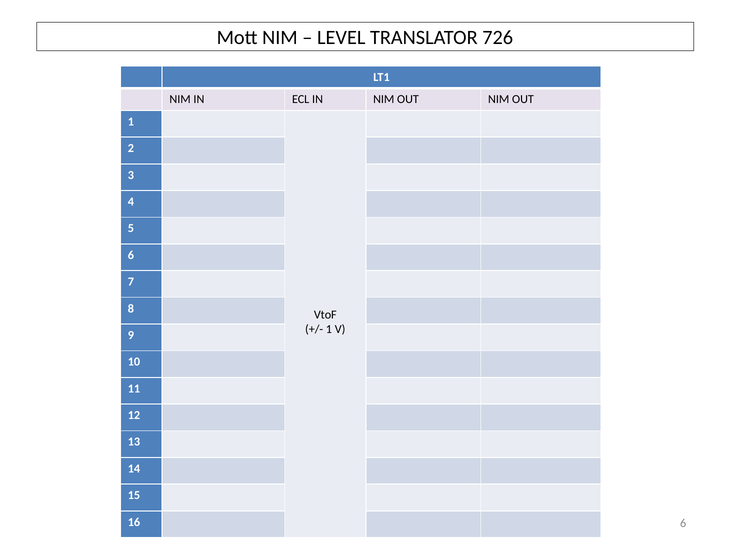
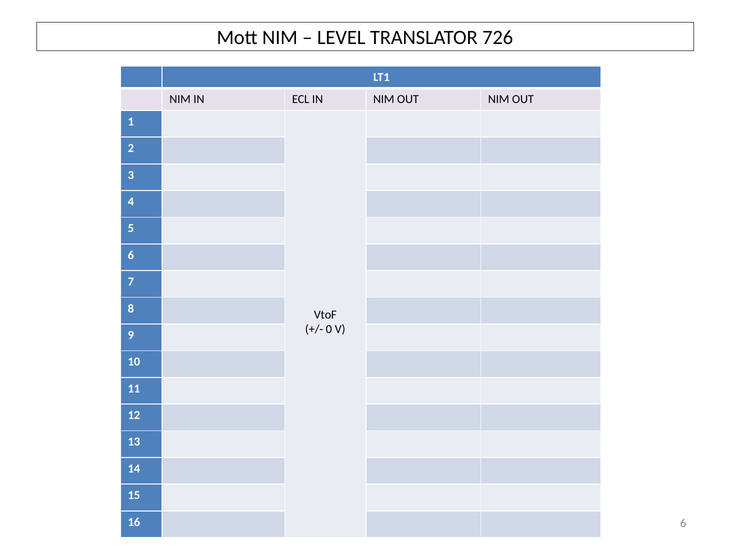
1: 1 -> 0 (329, 329)
